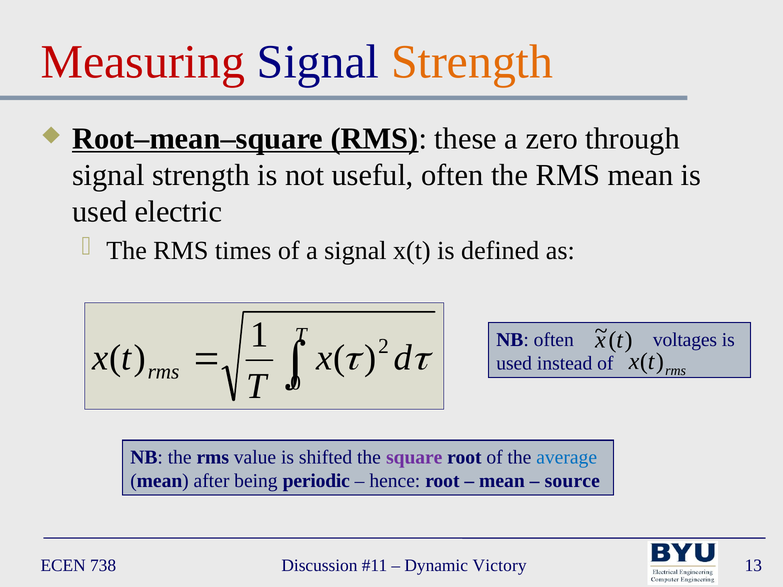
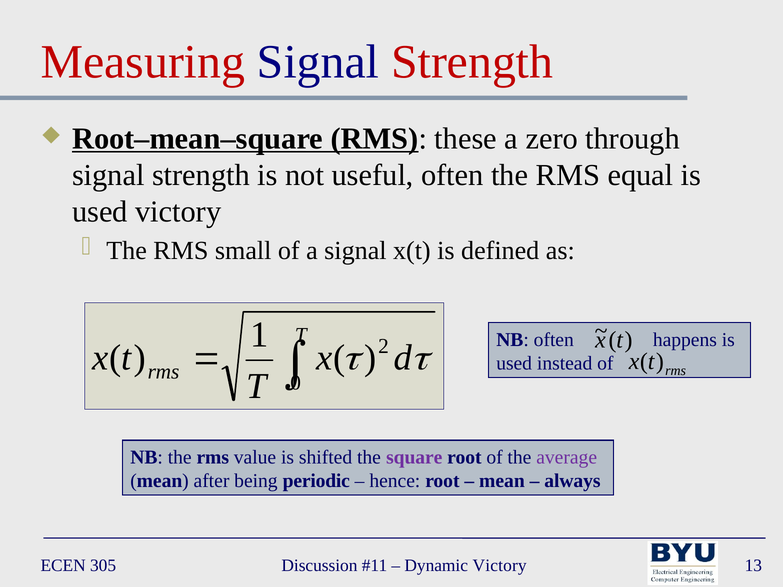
Strength colour: orange -> red (472, 62)
RMS mean: mean -> equal (640, 175)
used electric: electric -> victory (178, 212)
times: times -> small (243, 251)
voltages: voltages -> happens (685, 340)
average colour: blue -> purple (567, 457)
source: source -> always (572, 481)
738: 738 -> 305 (103, 566)
